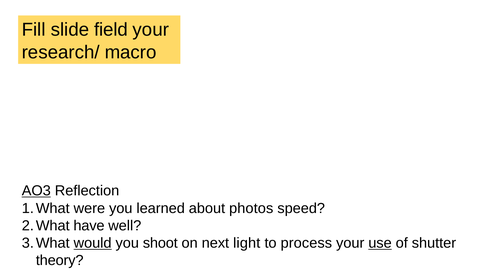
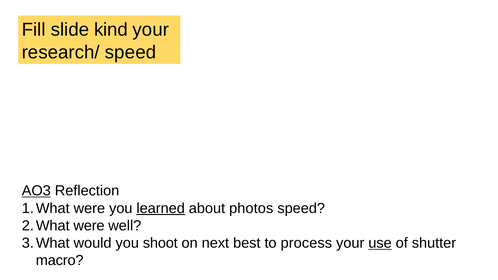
field: field -> kind (111, 30)
research/ macro: macro -> speed (131, 52)
learned underline: none -> present (161, 208)
have: have -> were (89, 226)
would underline: present -> none (93, 243)
light: light -> best (247, 243)
theory: theory -> macro (60, 261)
